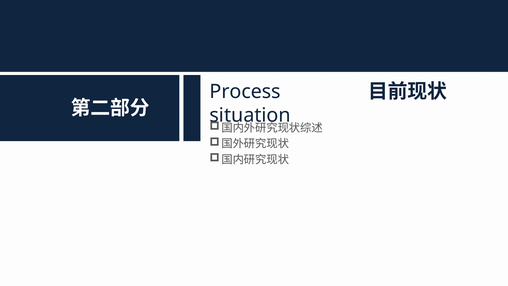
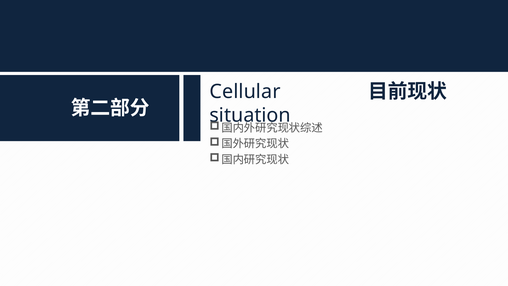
Process: Process -> Cellular (245, 92)
